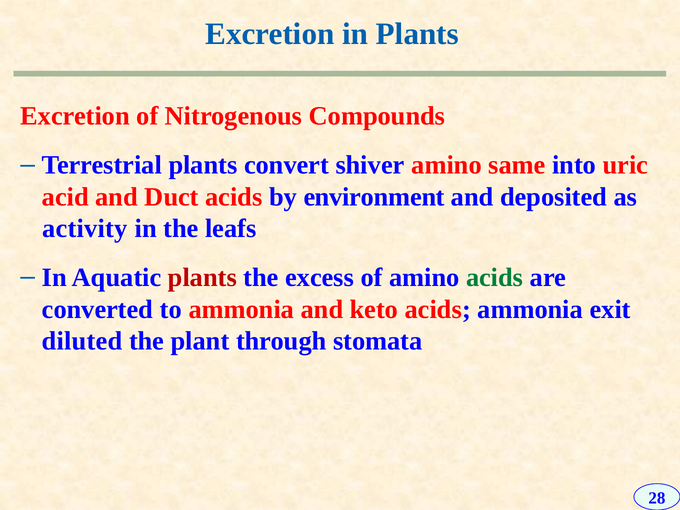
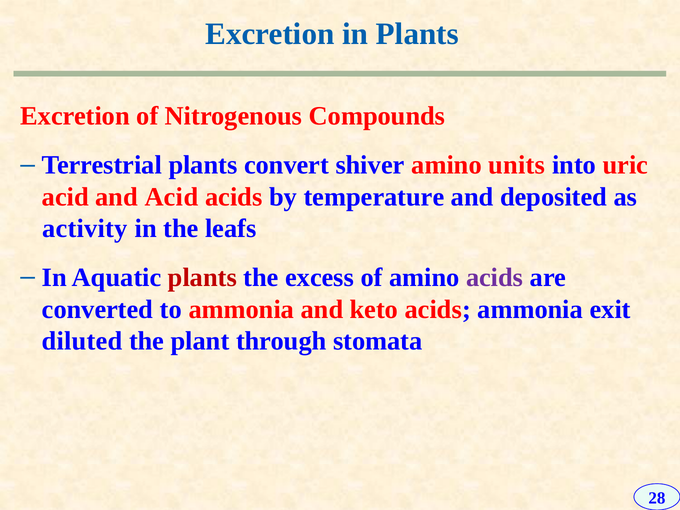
same: same -> units (517, 165)
and Duct: Duct -> Acid (171, 197)
environment: environment -> temperature (374, 197)
acids colour: green -> purple (495, 278)
